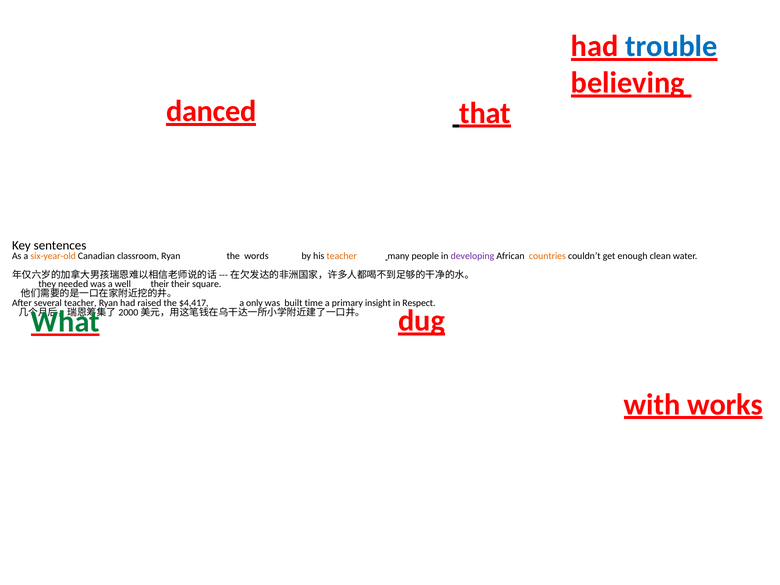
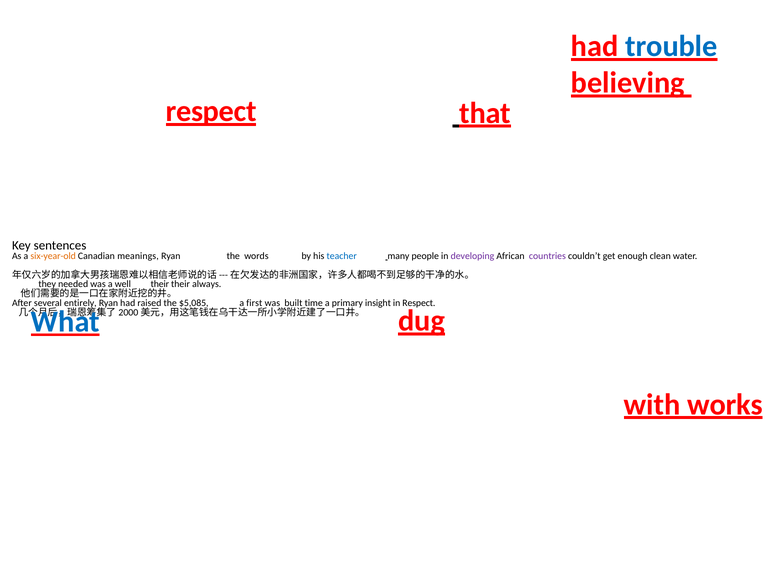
danced: danced -> respect (211, 111)
classroom: classroom -> meanings (138, 256)
teacher colour: orange -> blue (342, 256)
countries colour: orange -> purple (547, 256)
square: square -> always (207, 284)
several teacher: teacher -> entirely (80, 303)
$4,417: $4,417 -> $5,085 (194, 303)
only: only -> first (254, 303)
What colour: green -> blue (65, 322)
